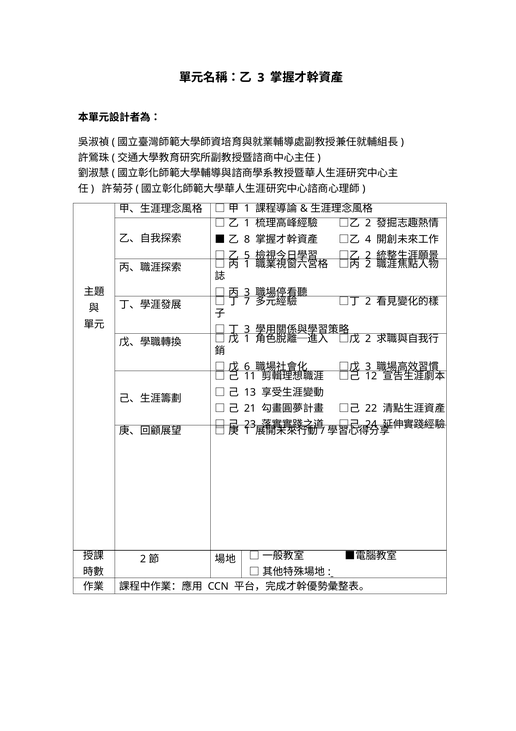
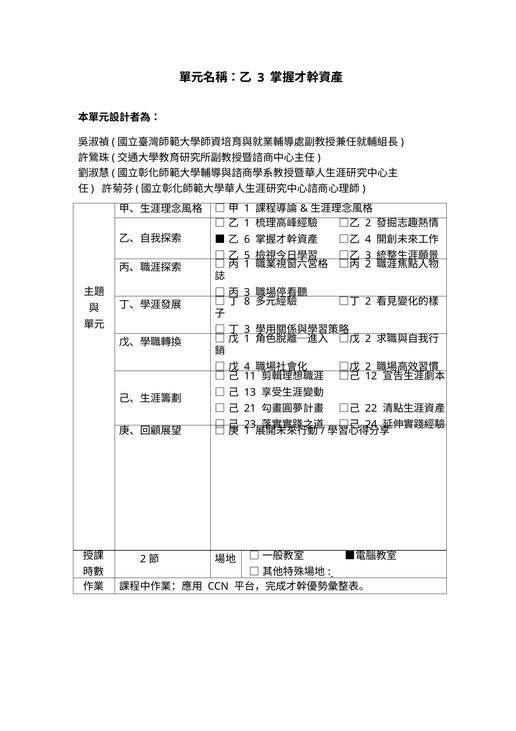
8: 8 -> 6 (247, 239)
2: 2 -> 3 (368, 255)
7: 7 -> 8 (247, 301)
6: 6 -> 4 (247, 367)
3: 3 -> 2 (368, 367)
